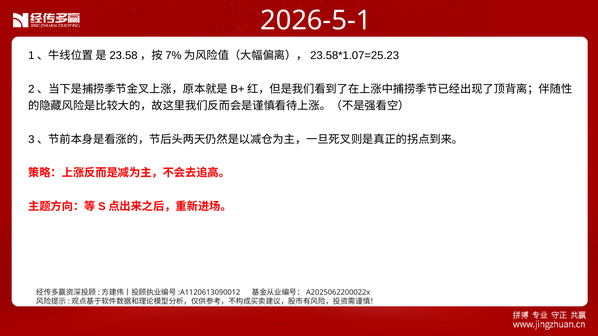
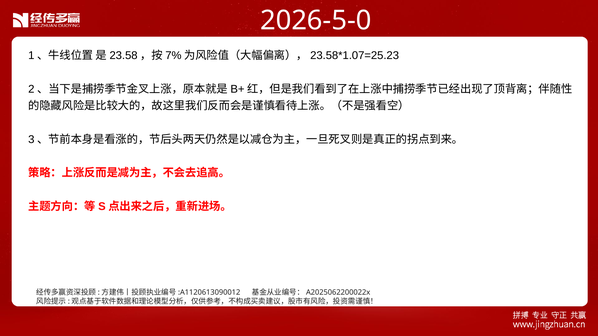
2026-5-1: 2026-5-1 -> 2026-5-0 (316, 21)
